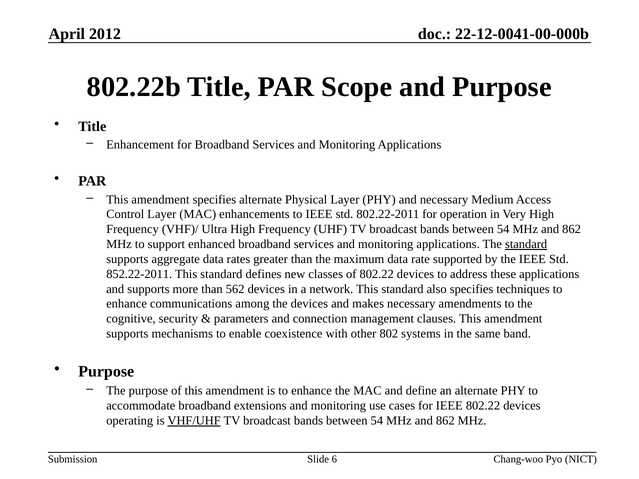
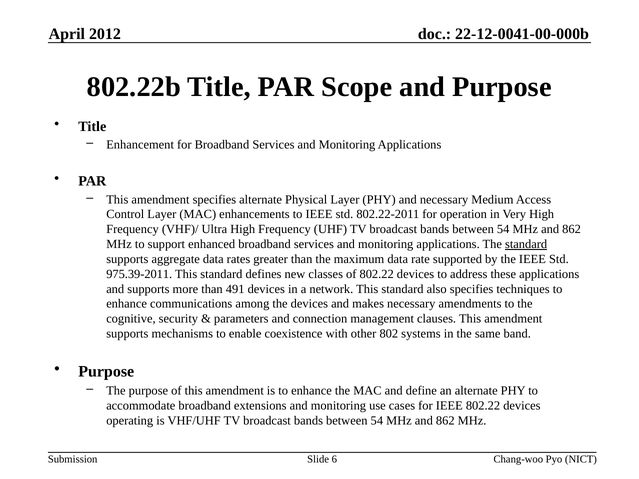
852.22-2011: 852.22-2011 -> 975.39-2011 (139, 274)
562: 562 -> 491 (235, 289)
VHF/UHF underline: present -> none (194, 421)
